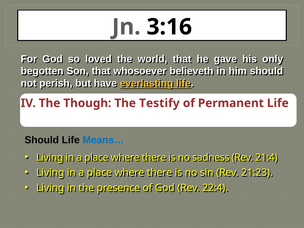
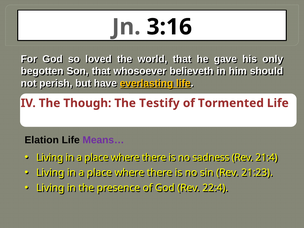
Permanent: Permanent -> Tormented (231, 103)
Should: Should -> Elation (42, 140)
Means… colour: blue -> purple (103, 140)
